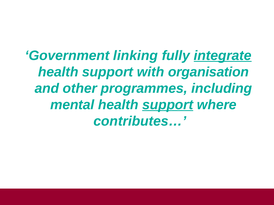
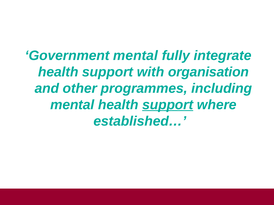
Government linking: linking -> mental (136, 56)
integrate underline: present -> none (223, 56)
contributes…: contributes… -> established… (140, 121)
